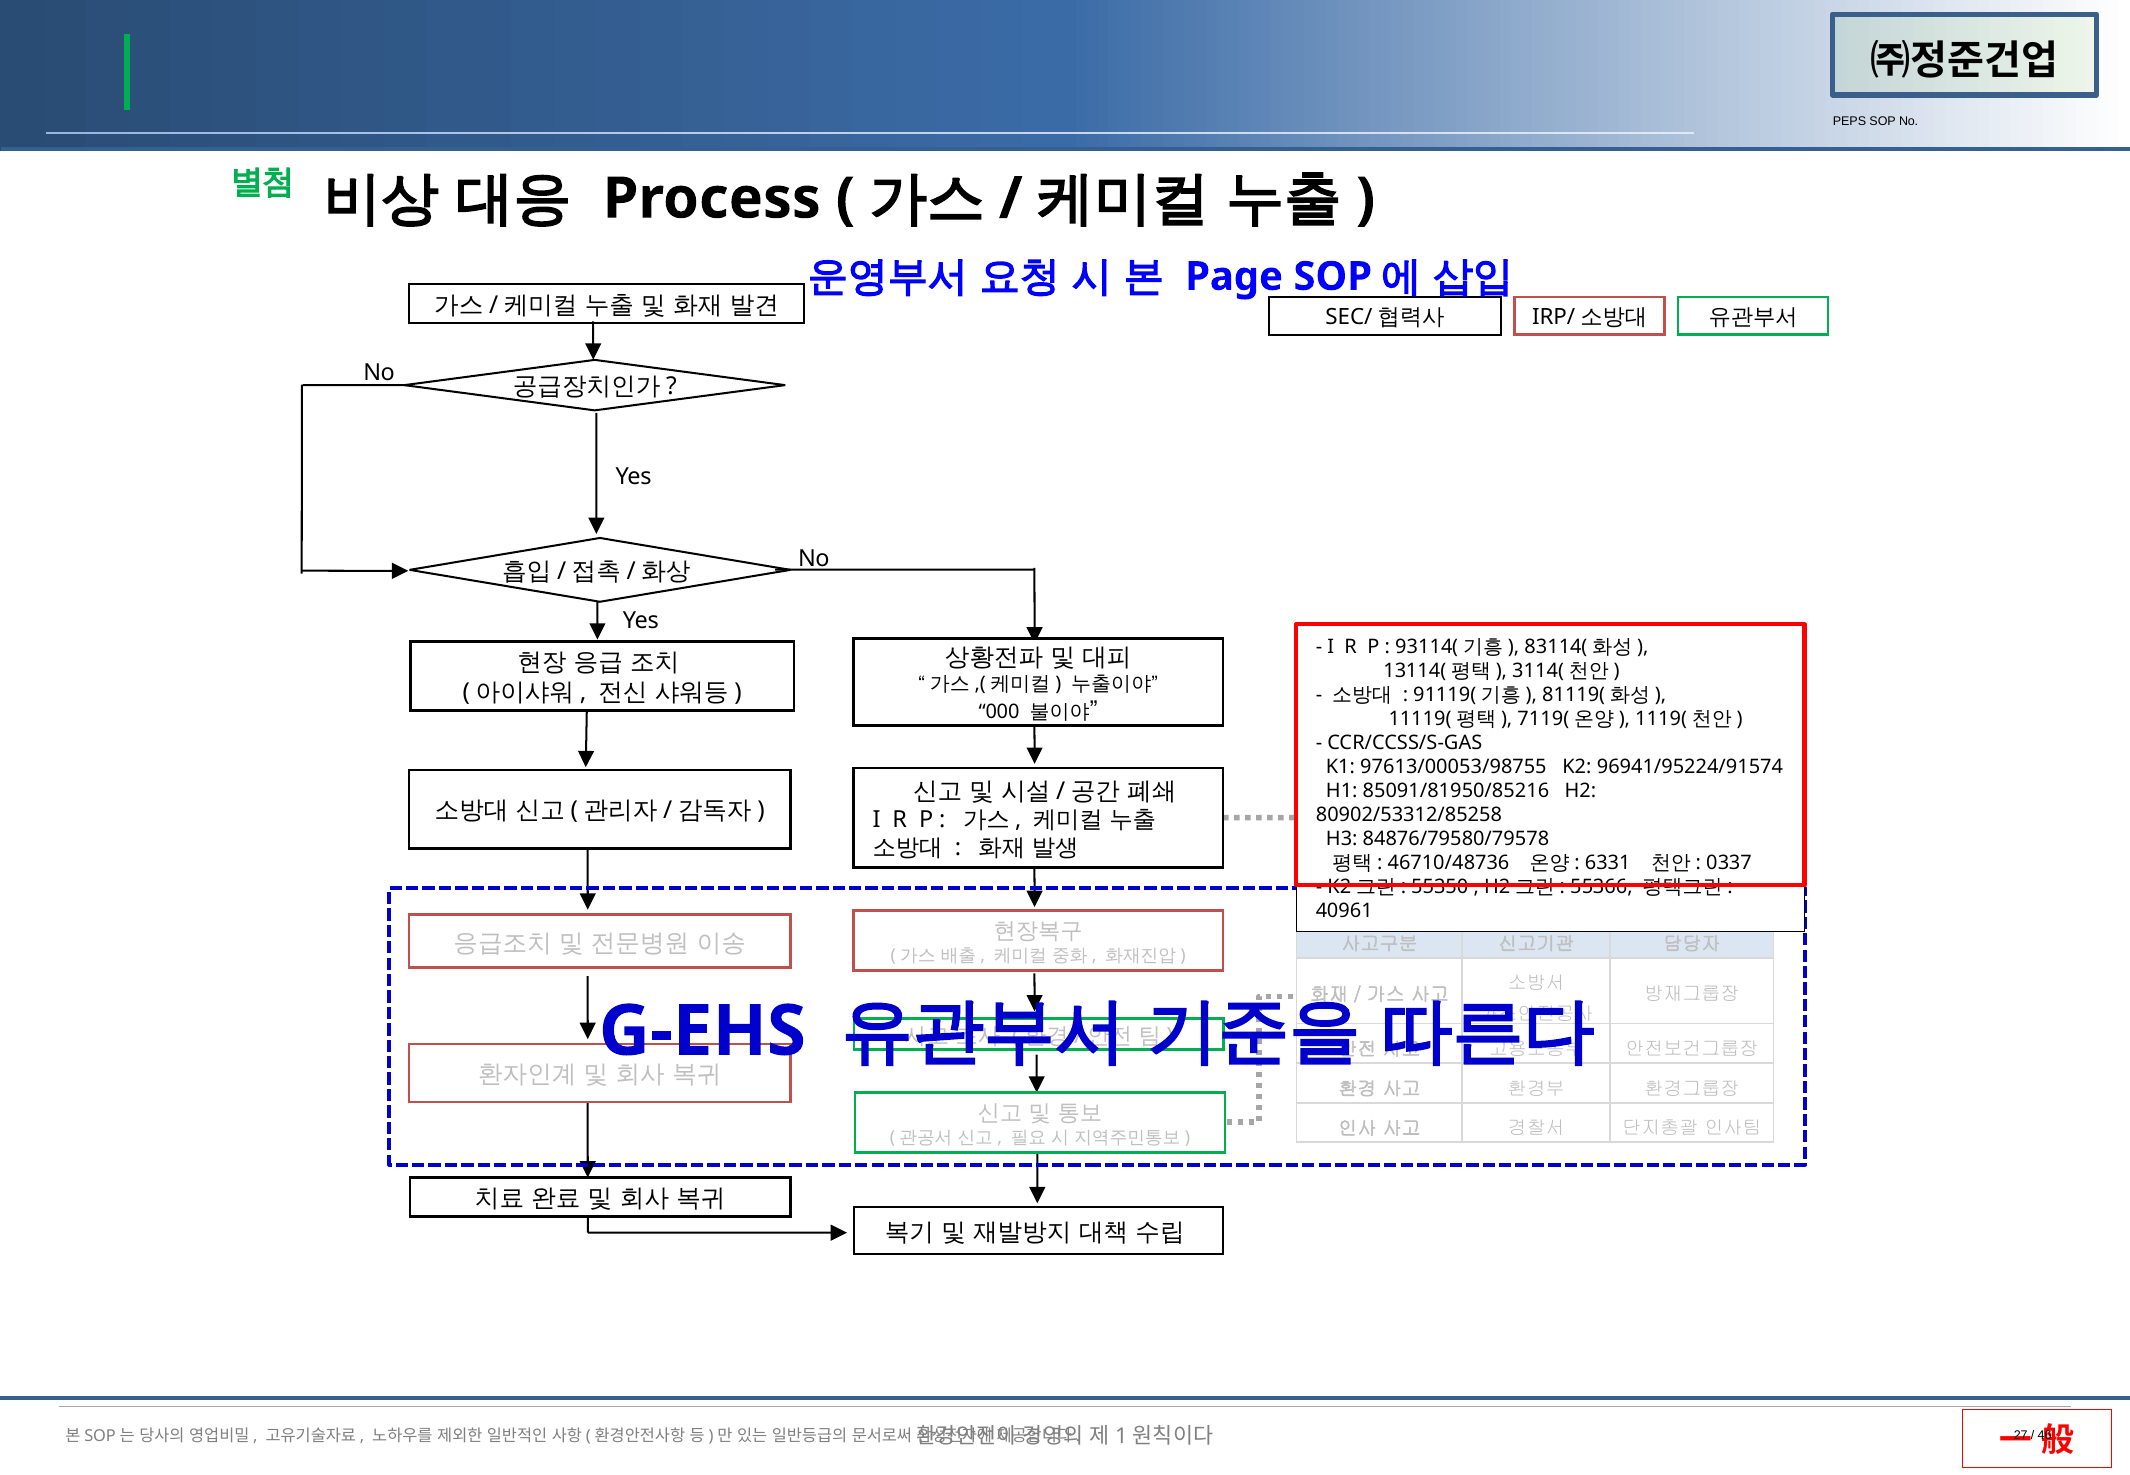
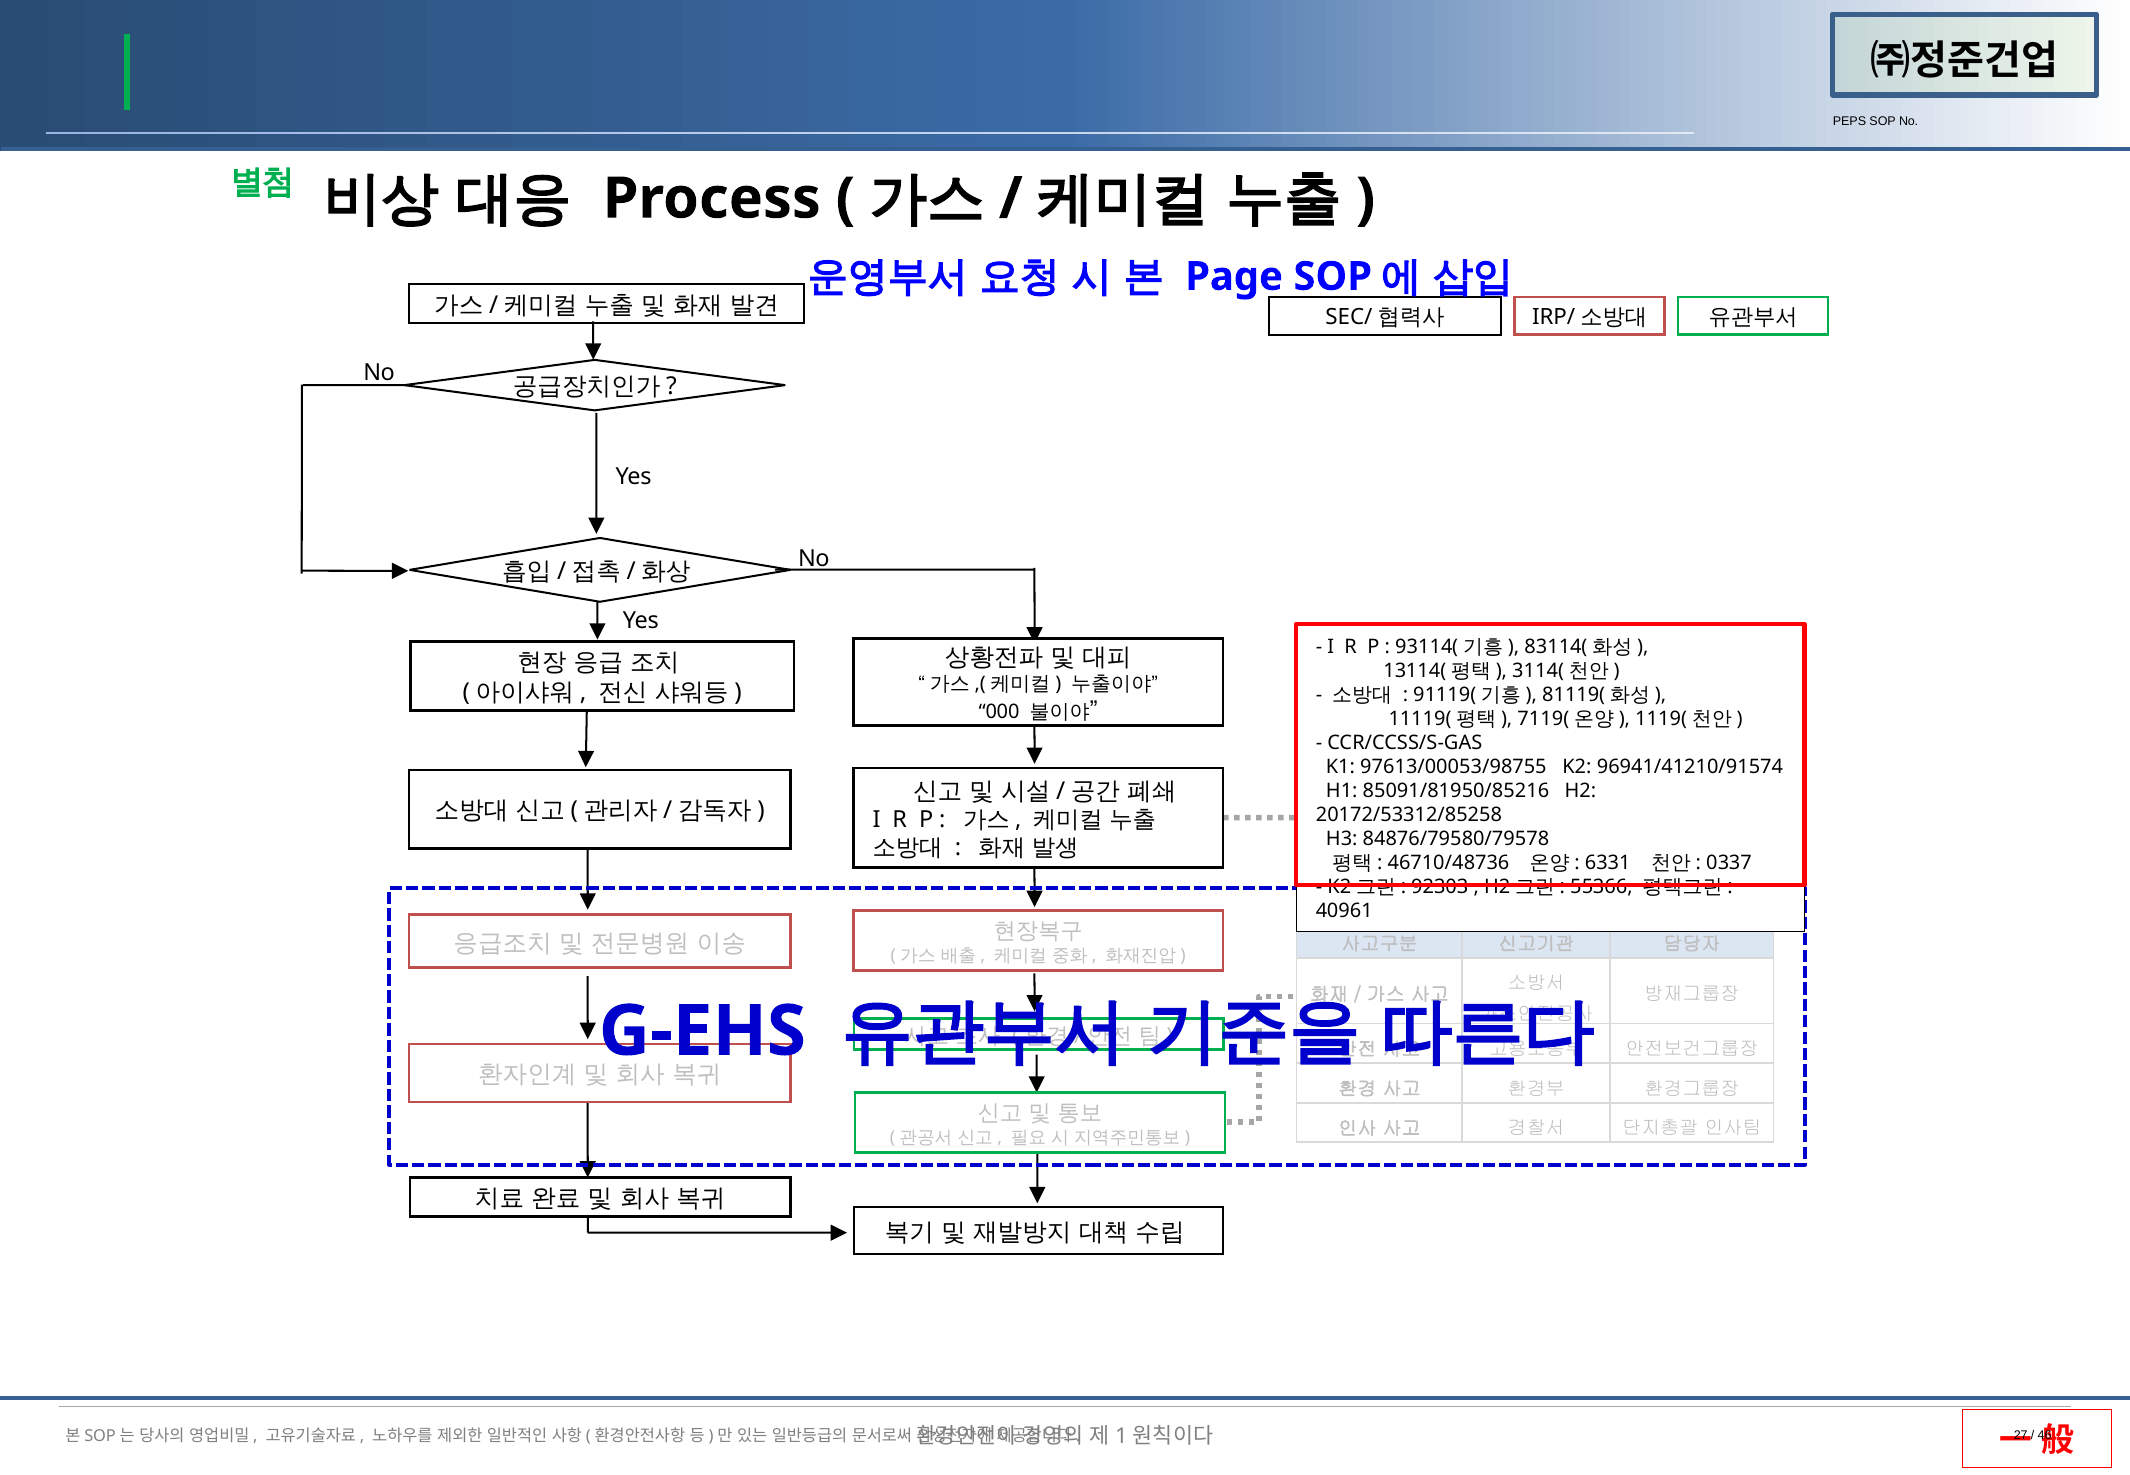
96941/95224/91574: 96941/95224/91574 -> 96941/41210/91574 (1690, 767)
80902/53312/85258: 80902/53312/85258 -> 20172/53312/85258 (1409, 815)
55350: 55350 -> 92303 (1440, 887)
